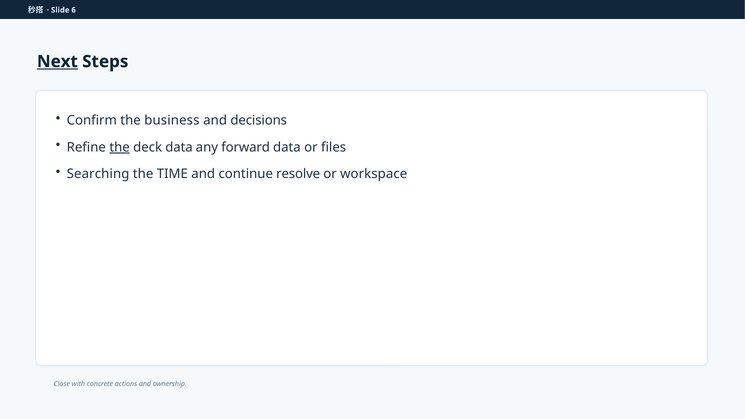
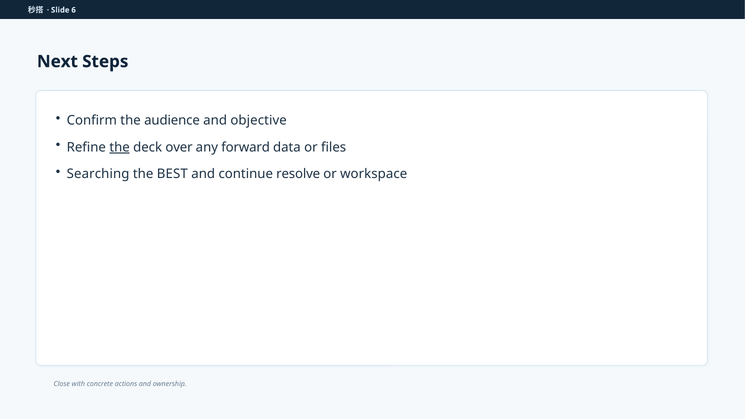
Next underline: present -> none (57, 62)
business: business -> audience (172, 121)
decisions: decisions -> objective (259, 121)
deck data: data -> over (179, 147)
TIME: TIME -> BEST (172, 174)
